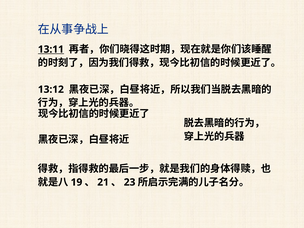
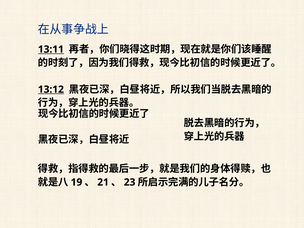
13:12 underline: none -> present (51, 89)
